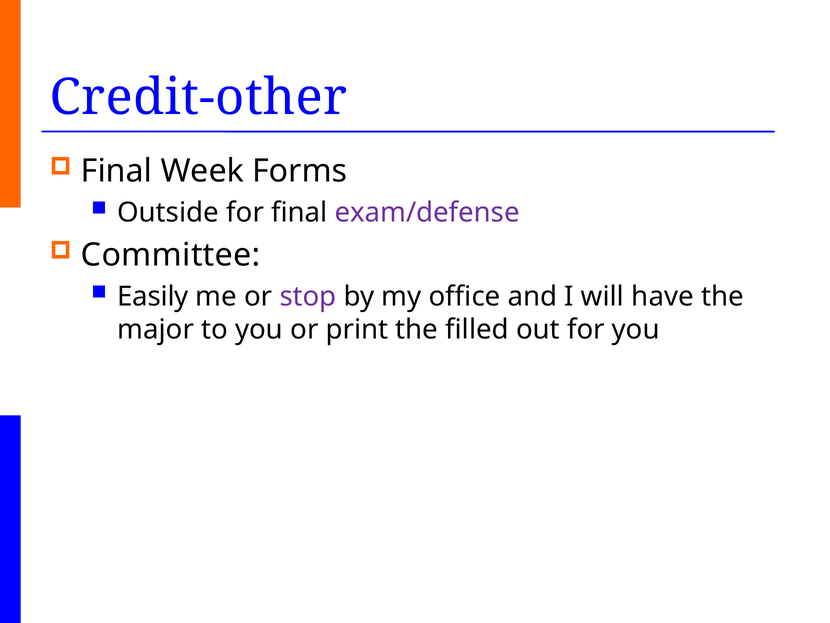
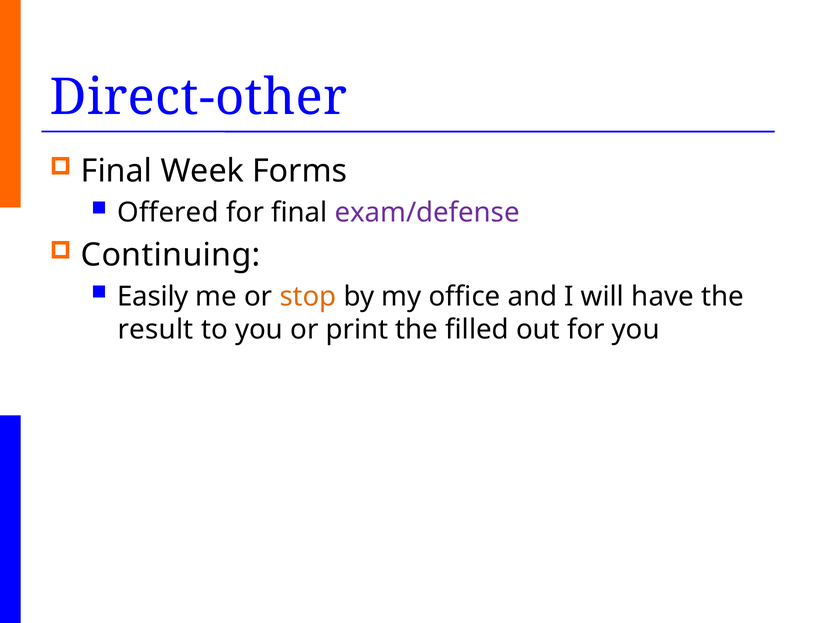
Credit-other: Credit-other -> Direct-other (198, 98)
Outside: Outside -> Offered (168, 212)
Committee: Committee -> Continuing (171, 255)
stop colour: purple -> orange (308, 296)
major: major -> result (155, 329)
